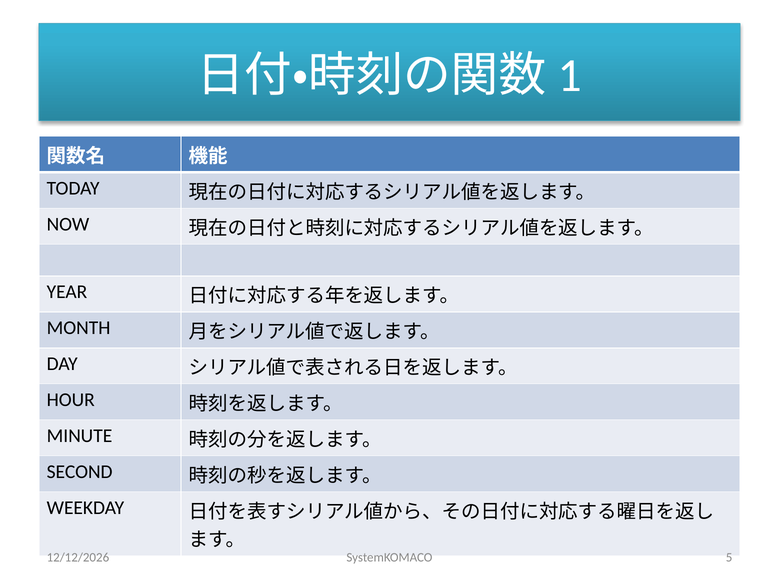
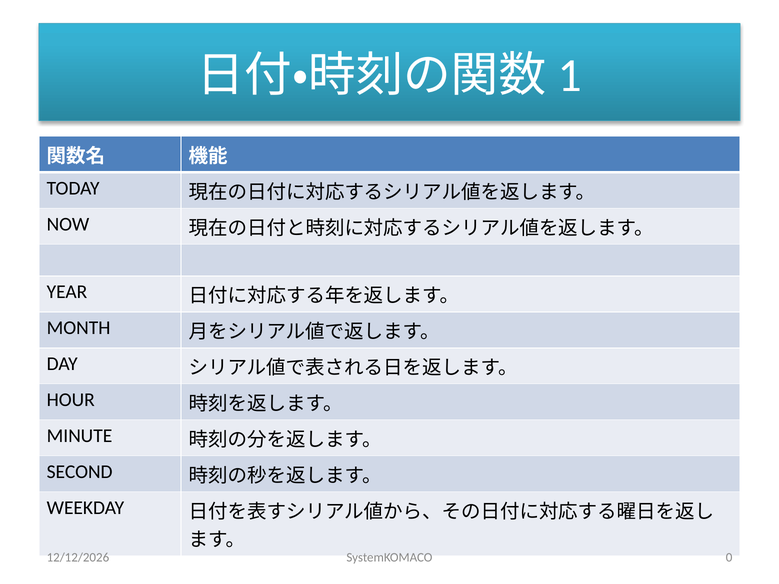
5: 5 -> 0 (729, 558)
